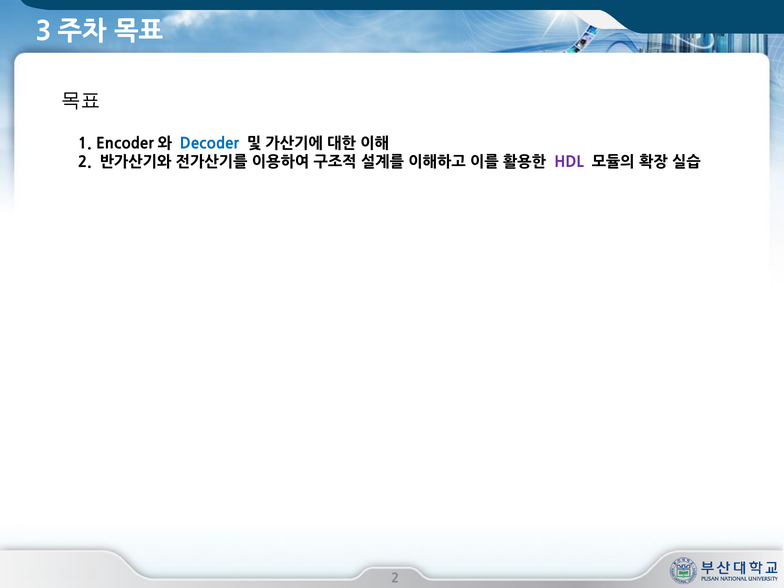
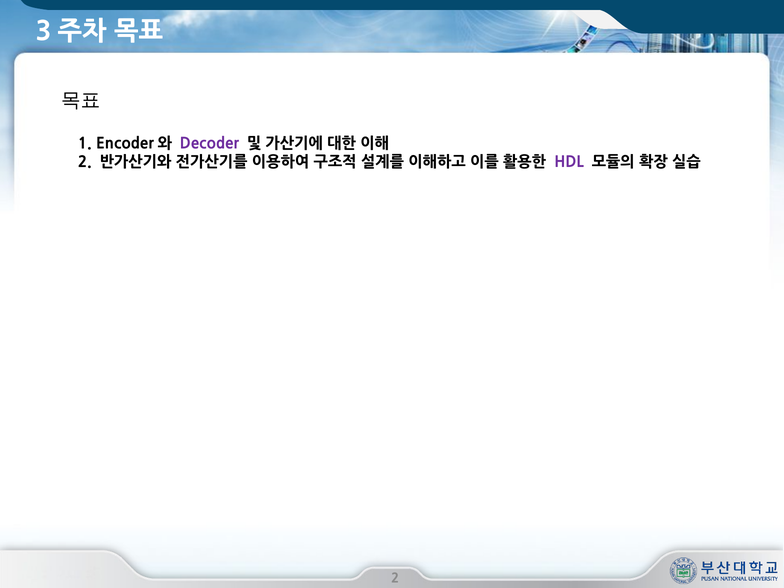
Decoder colour: blue -> purple (209, 144)
